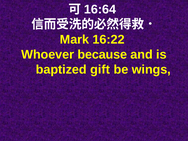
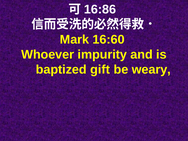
16:64: 16:64 -> 16:86 (100, 9)
16:22: 16:22 -> 16:60 (109, 39)
because: because -> impurity (102, 55)
wings: wings -> weary (151, 70)
